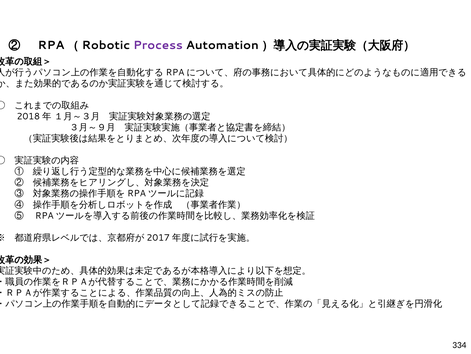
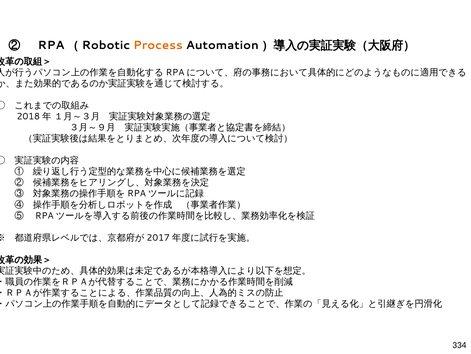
Process colour: purple -> orange (158, 45)
